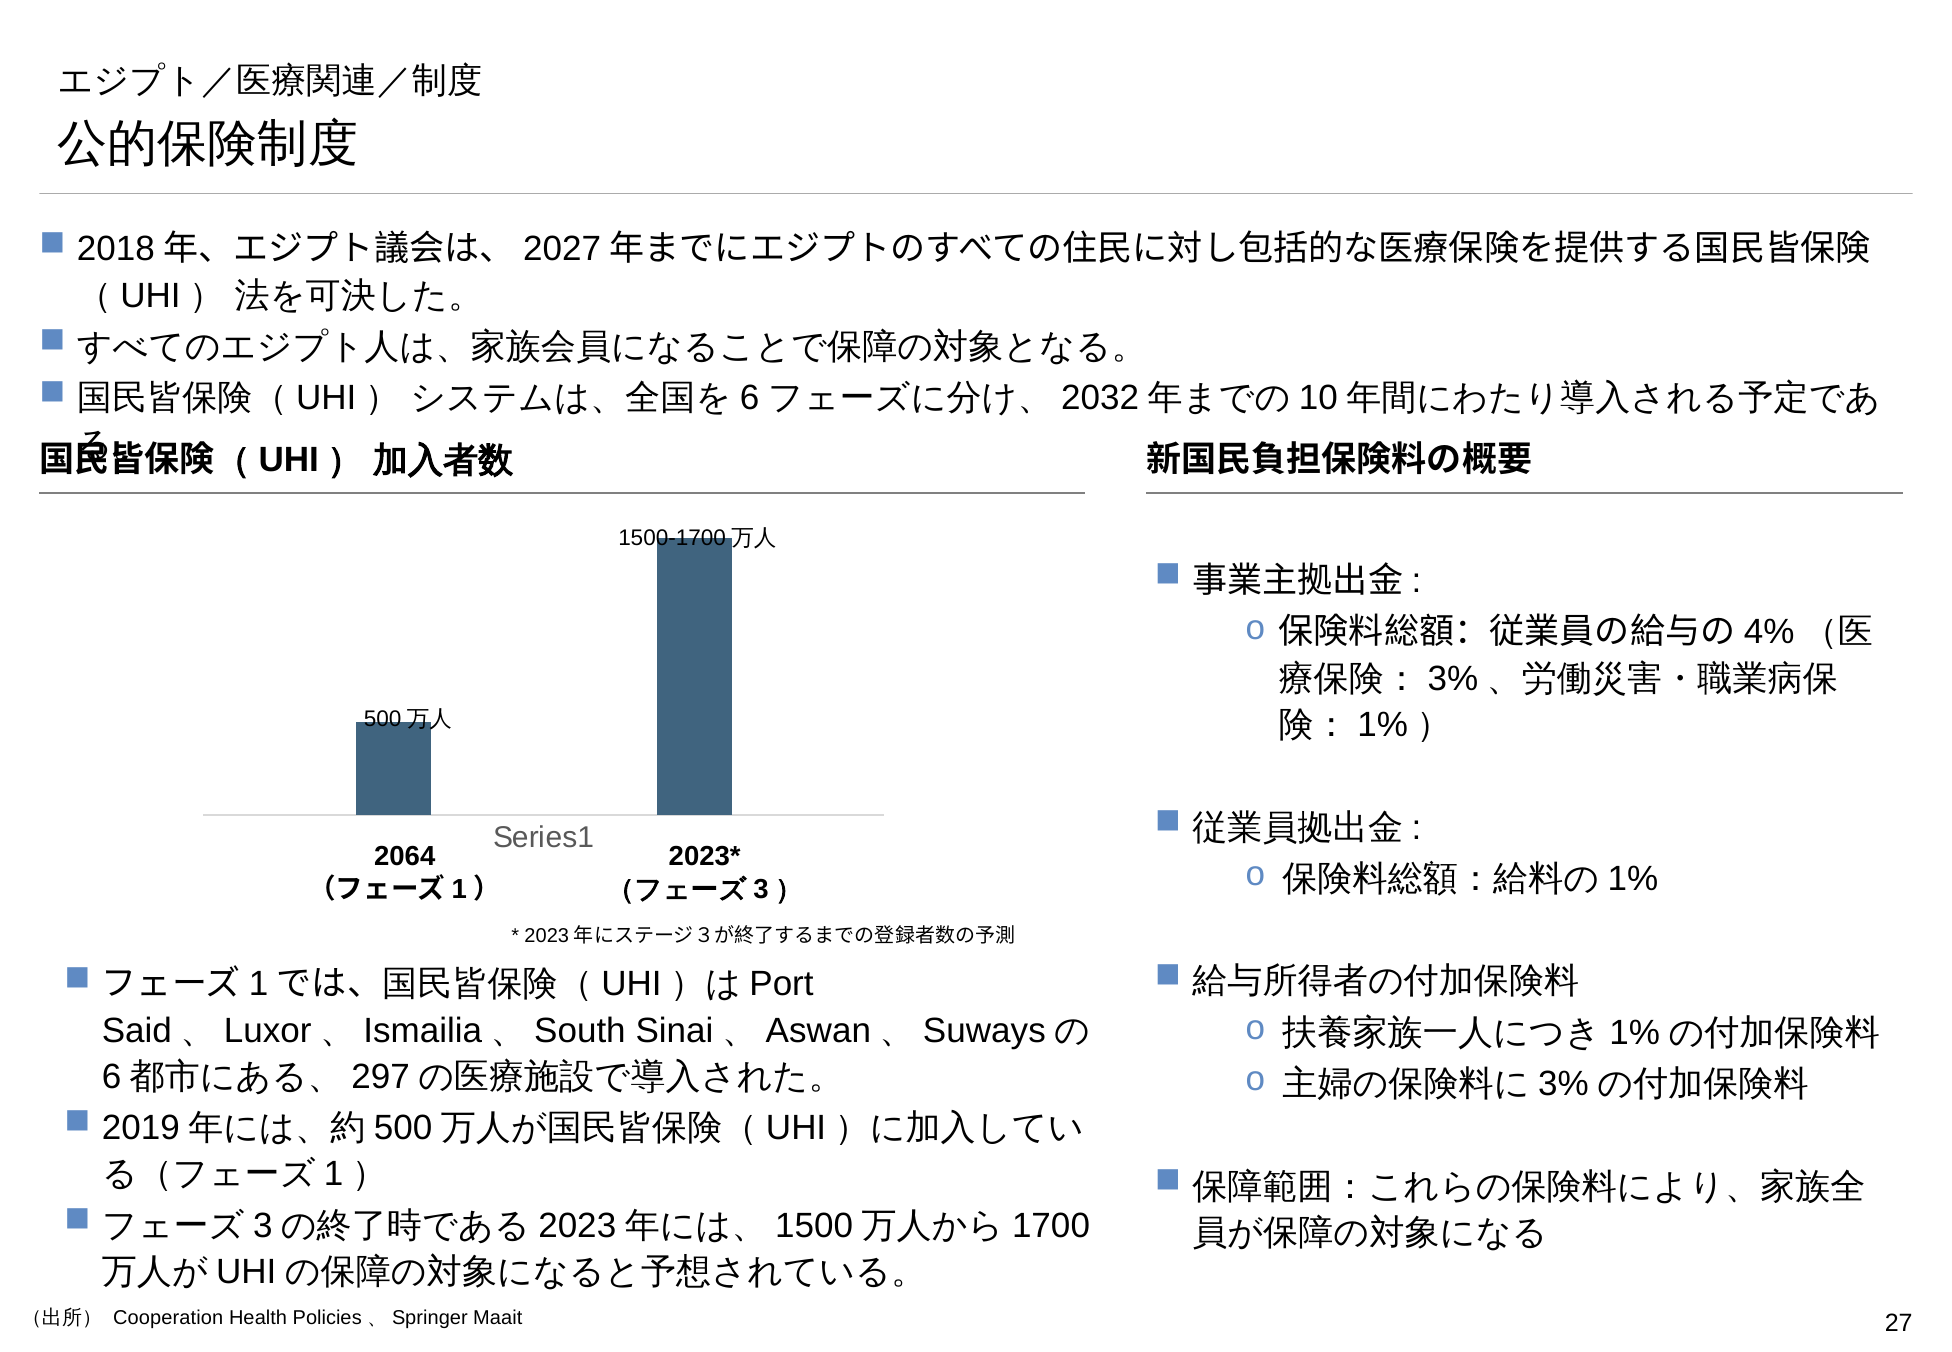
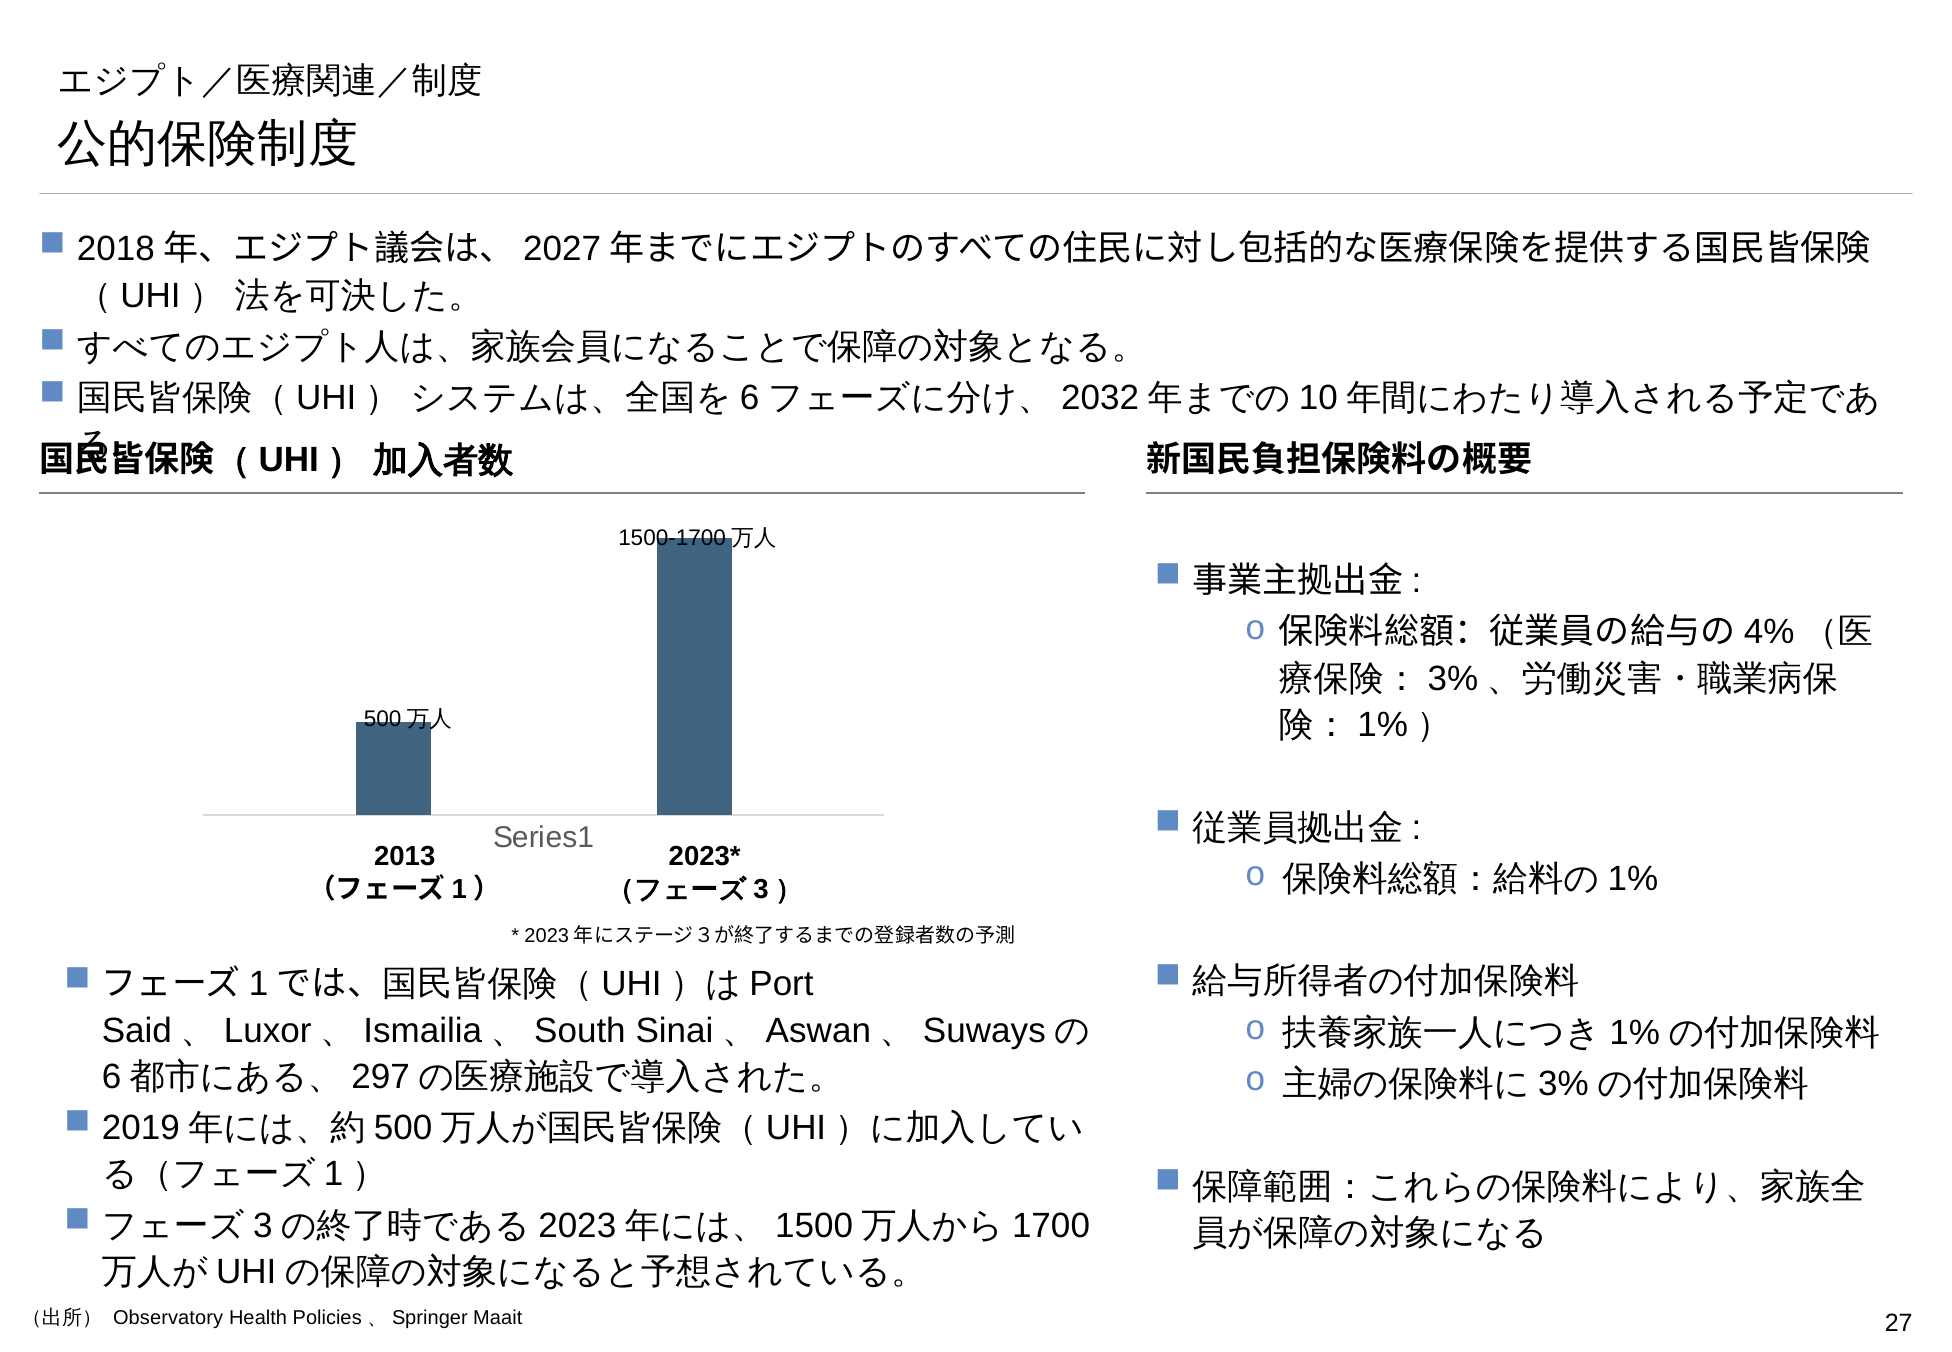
2064: 2064 -> 2013 (405, 856)
Cooperation: Cooperation -> Observatory (168, 1318)
